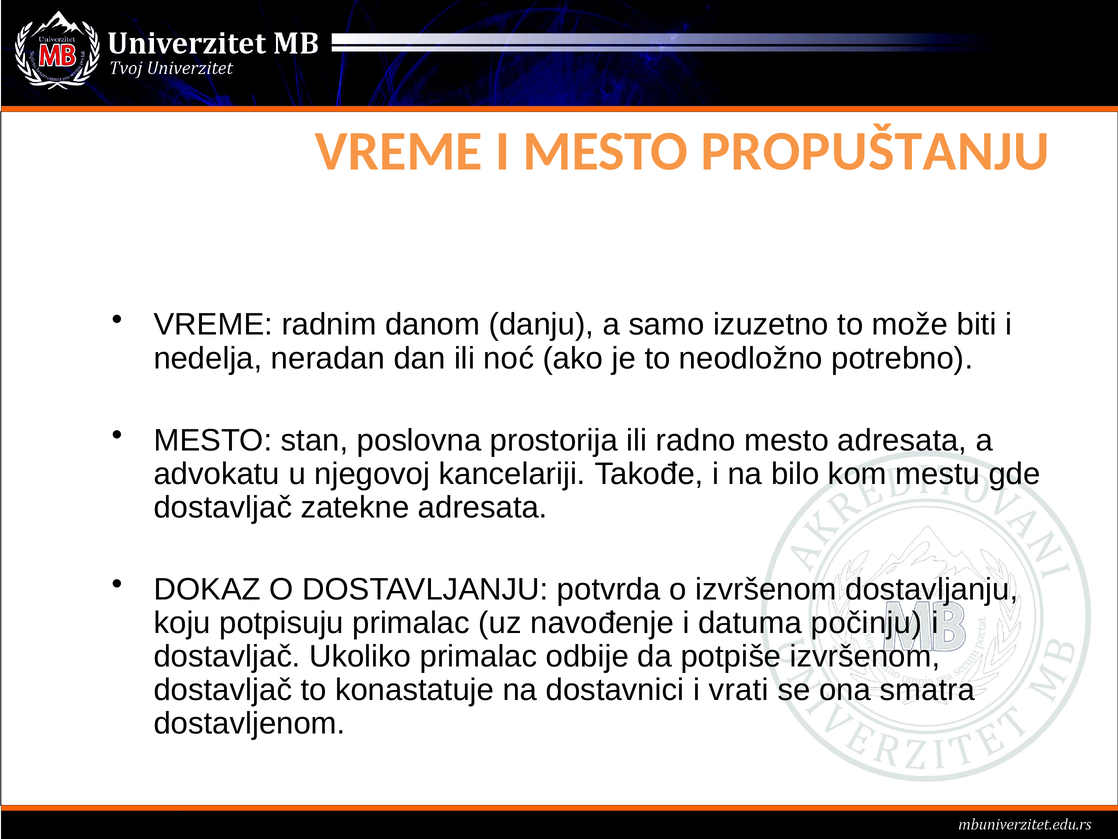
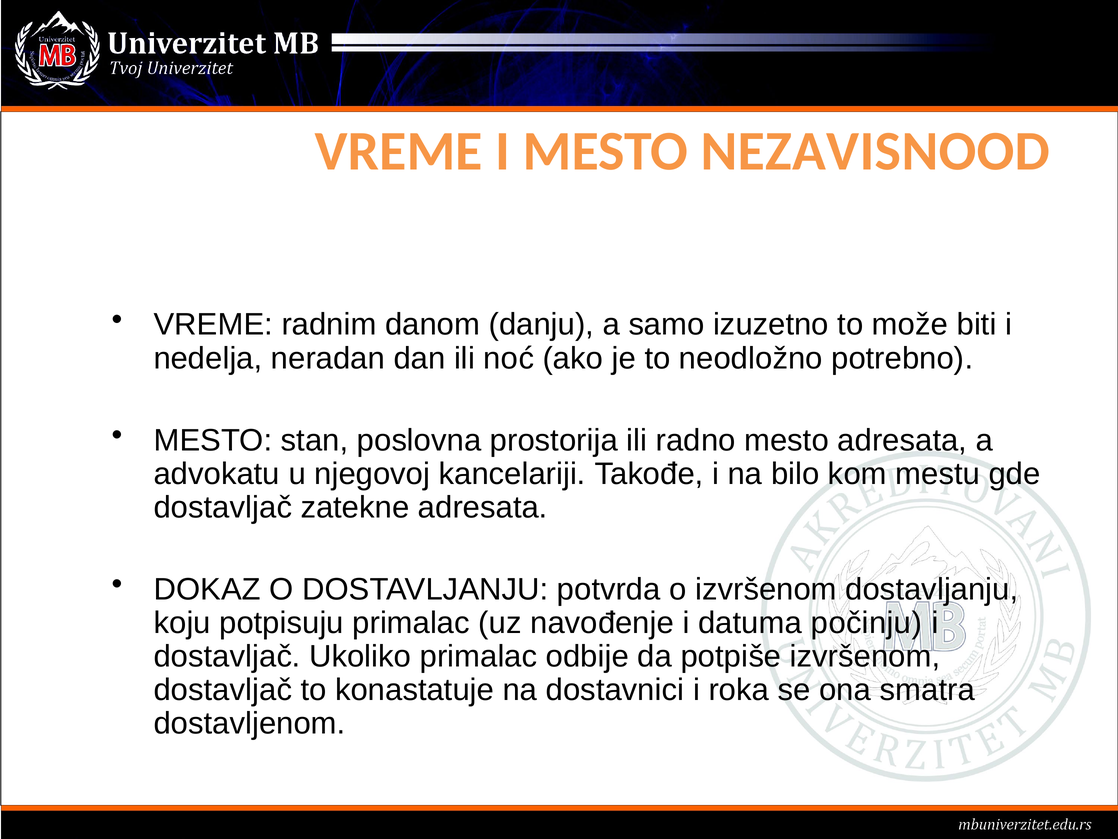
PROPUŠTANJU: PROPUŠTANJU -> NEZAVISNOOD (875, 151)
vrati: vrati -> roka (739, 690)
